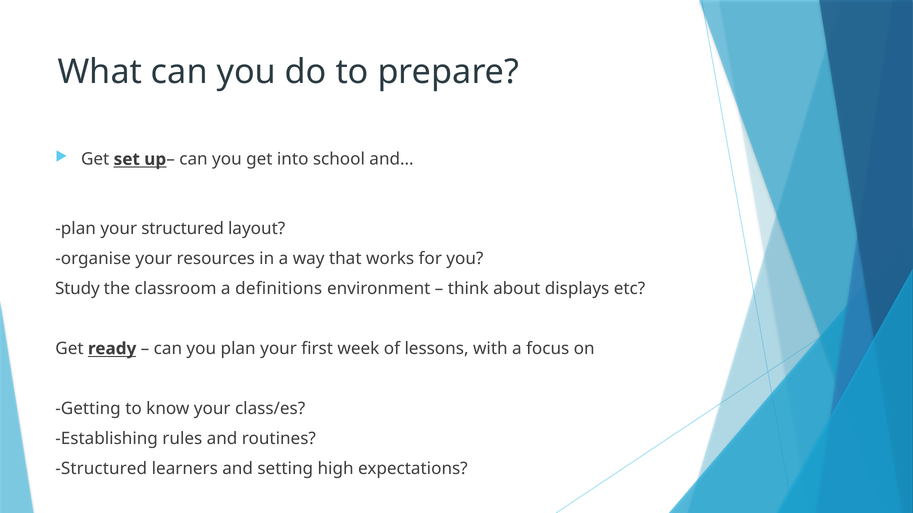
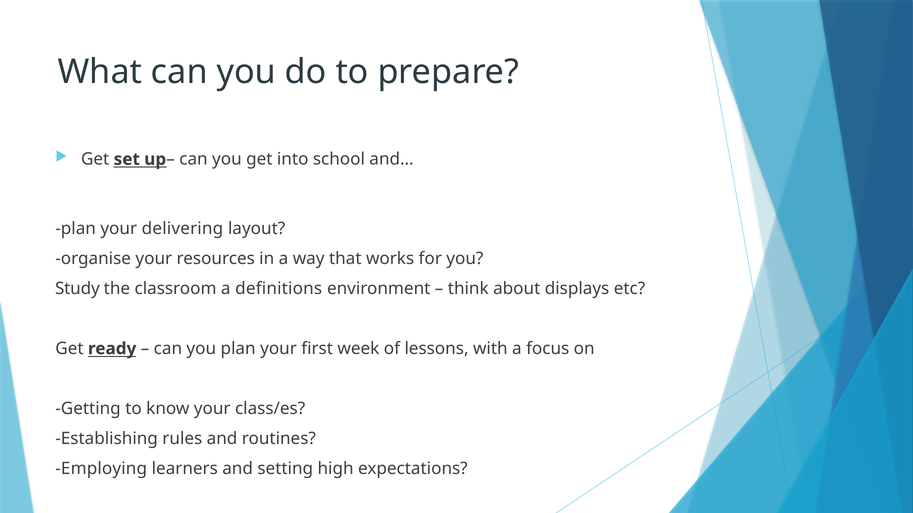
your structured: structured -> delivering (182, 229)
Structured: Structured -> Employing (101, 469)
